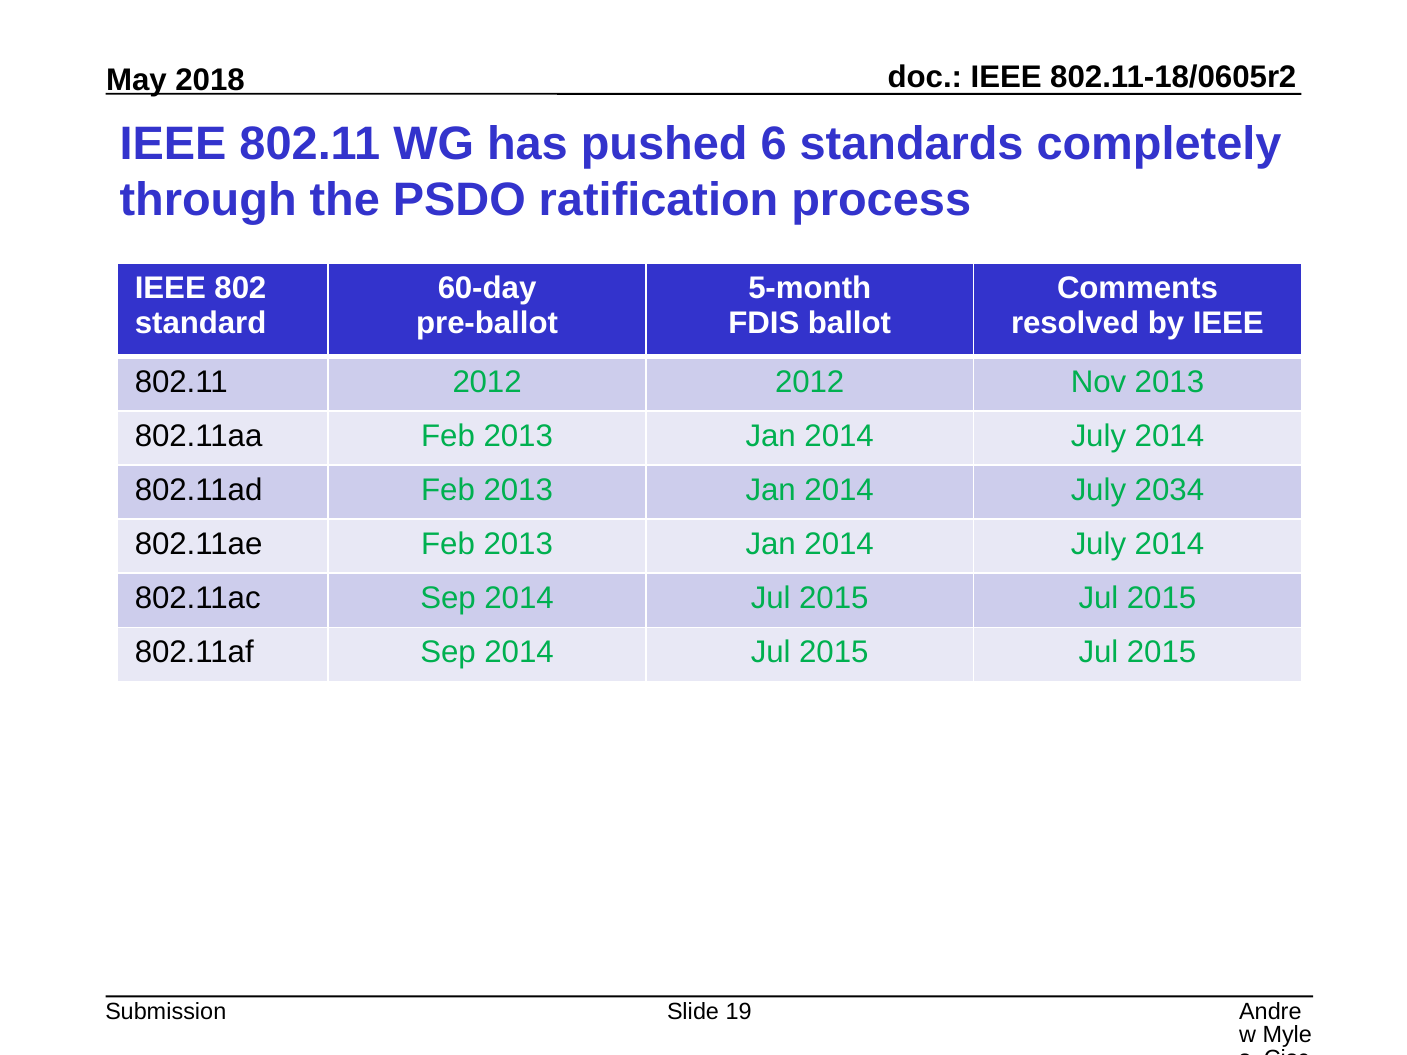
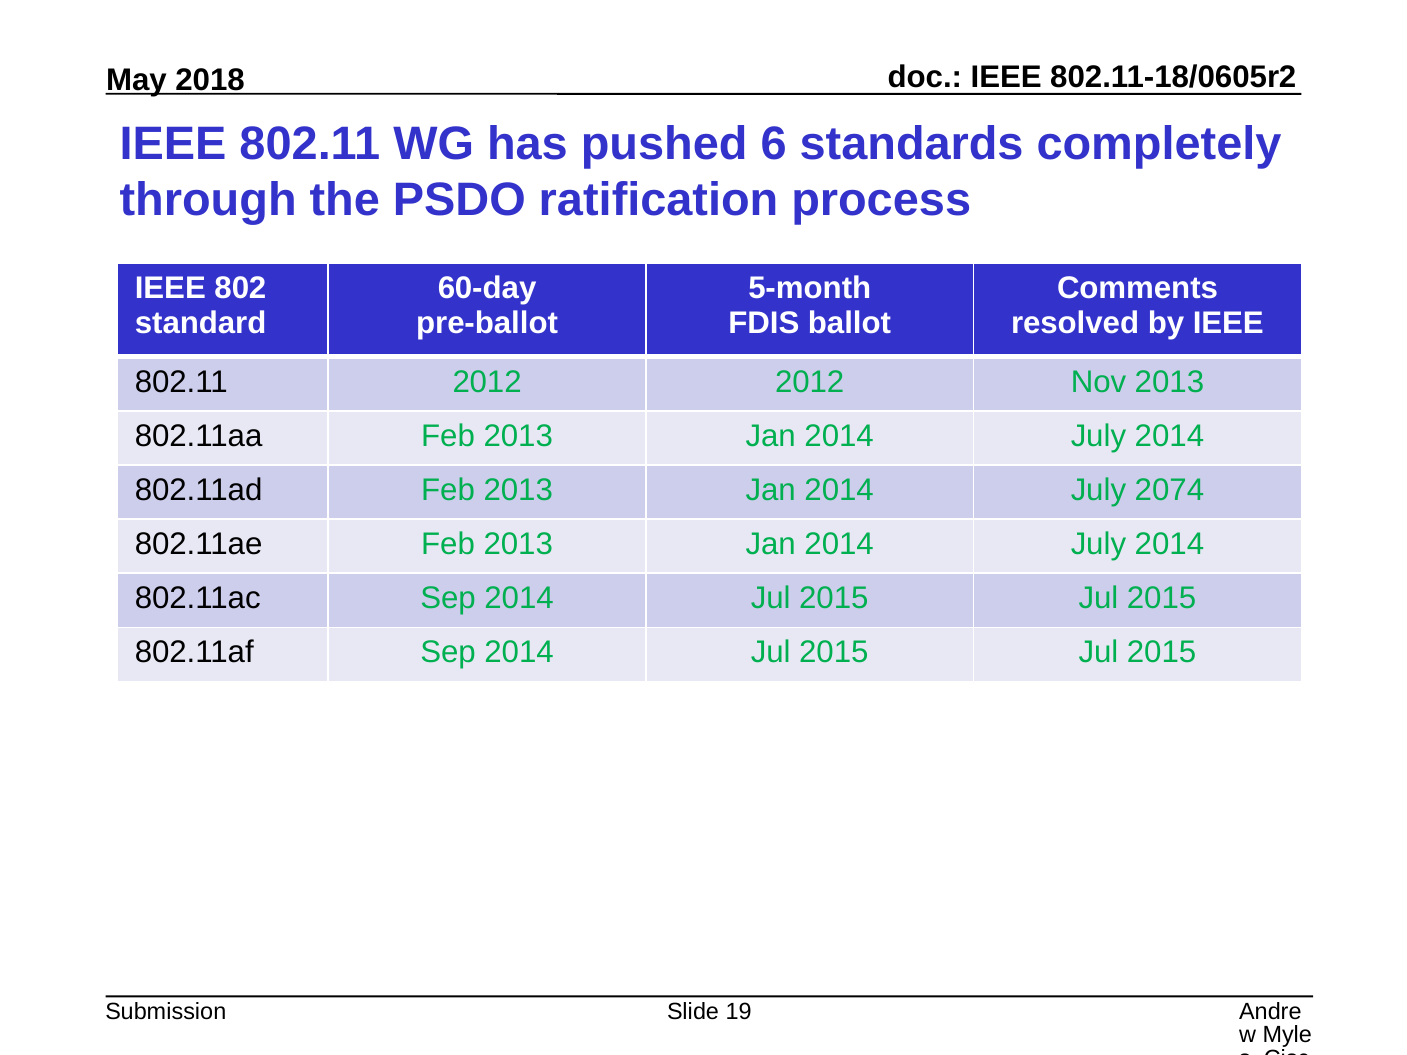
2034: 2034 -> 2074 (1169, 490)
